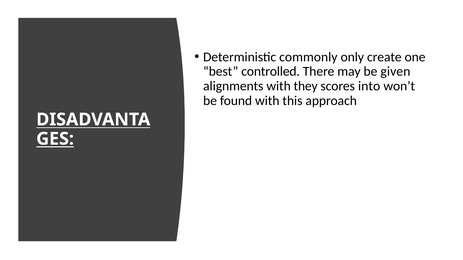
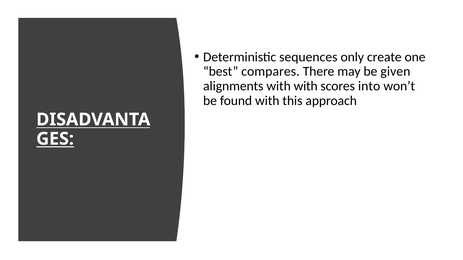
commonly: commonly -> sequences (308, 57)
controlled: controlled -> compares (270, 72)
with they: they -> with (306, 86)
